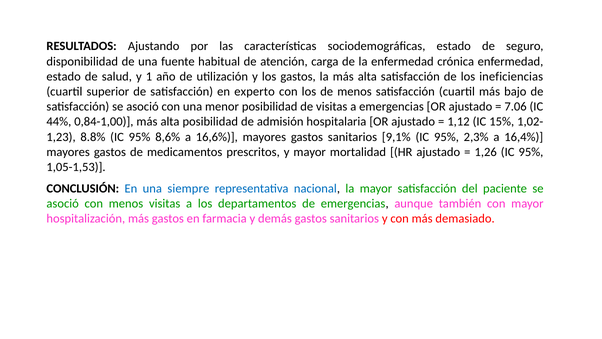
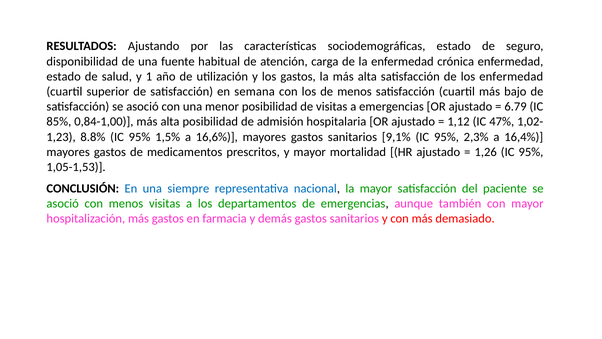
los ineficiencias: ineficiencias -> enfermedad (511, 76)
experto: experto -> semana (255, 92)
7.06: 7.06 -> 6.79 (516, 107)
44%: 44% -> 85% (59, 122)
15%: 15% -> 47% (502, 122)
8,6%: 8,6% -> 1,5% (168, 137)
